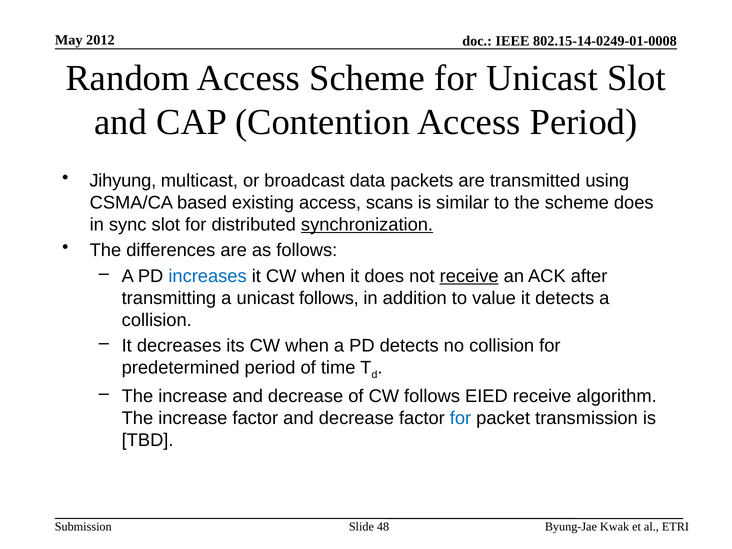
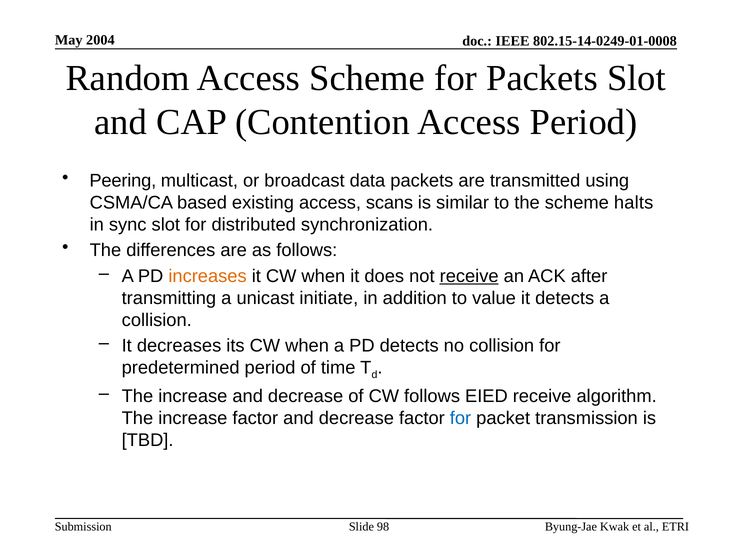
2012: 2012 -> 2004 (100, 40)
for Unicast: Unicast -> Packets (542, 78)
Jihyung: Jihyung -> Peering (123, 181)
scheme does: does -> halts (634, 203)
synchronization underline: present -> none (367, 225)
increases colour: blue -> orange (208, 276)
unicast follows: follows -> initiate (329, 298)
48: 48 -> 98 (383, 527)
